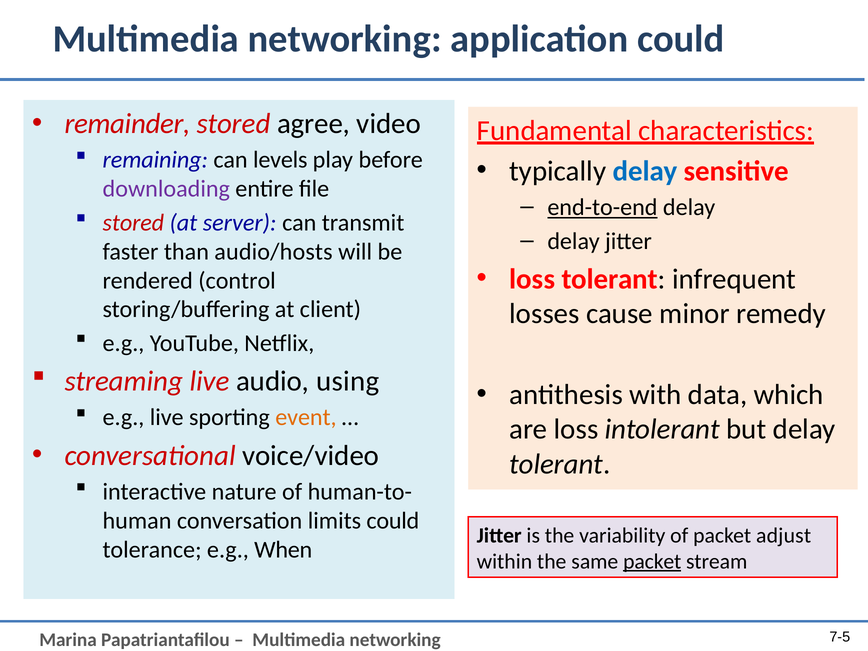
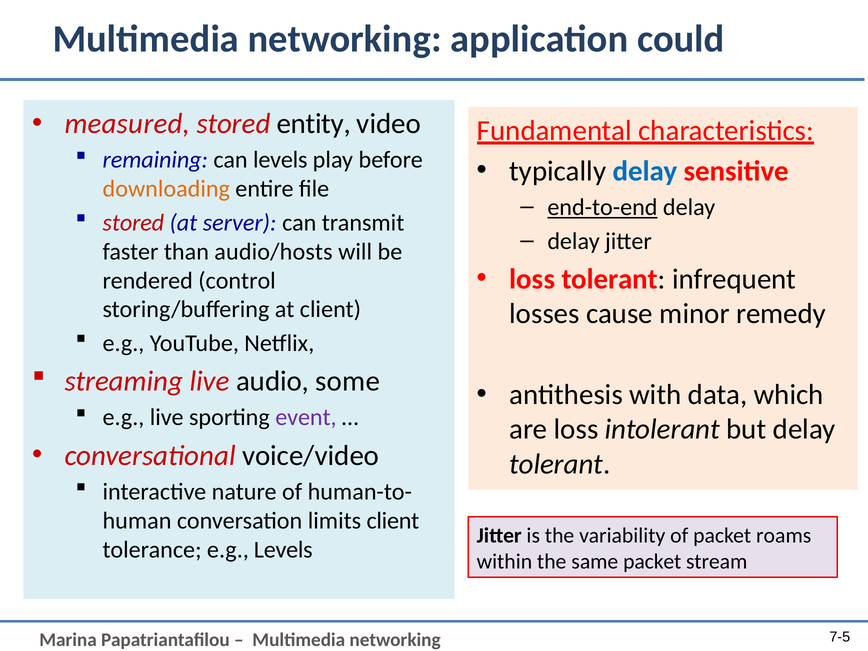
remainder: remainder -> measured (127, 124)
agree: agree -> entity (314, 124)
downloading colour: purple -> orange (166, 189)
using: using -> some (348, 381)
event colour: orange -> purple (306, 418)
limits could: could -> client (393, 521)
adjust: adjust -> roams (784, 536)
e.g When: When -> Levels (283, 550)
packet underline: present -> none (652, 562)
